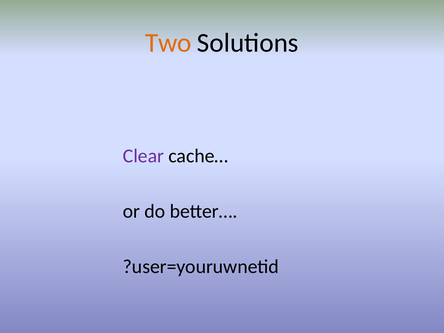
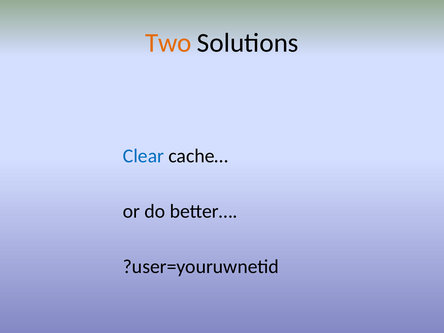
Clear colour: purple -> blue (143, 156)
